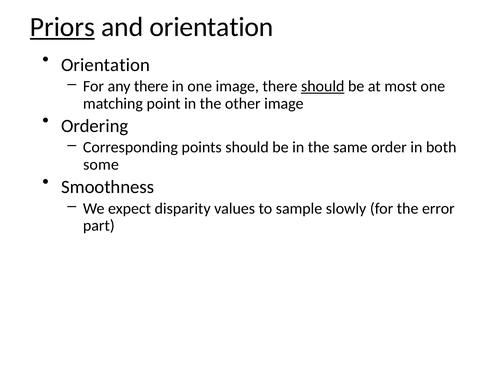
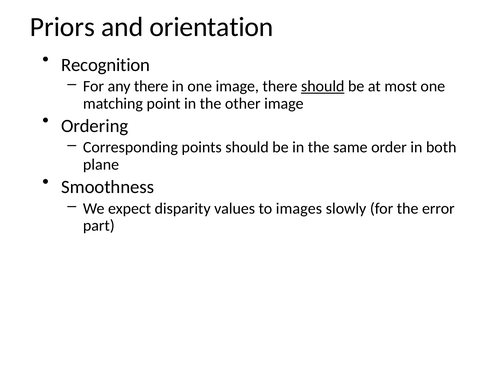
Priors underline: present -> none (62, 27)
Orientation: Orientation -> Recognition (106, 65)
some: some -> plane (101, 165)
sample: sample -> images (299, 209)
